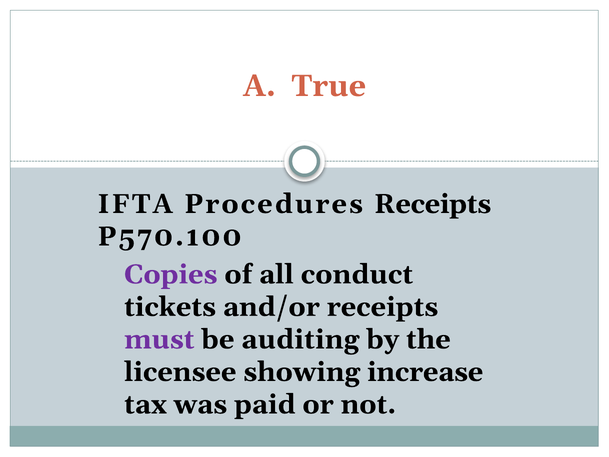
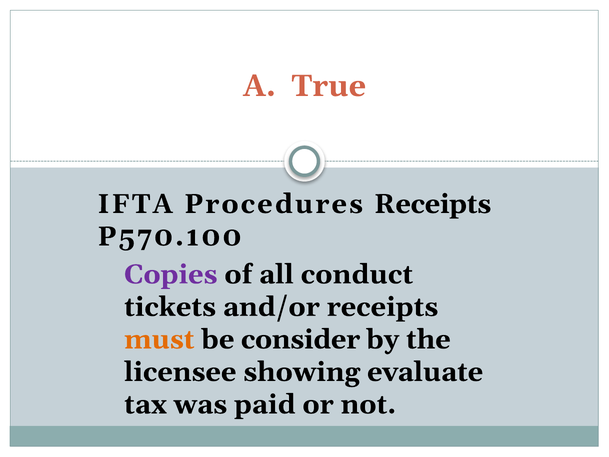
must colour: purple -> orange (159, 339)
auditing: auditing -> consider (301, 339)
increase: increase -> evaluate (425, 372)
